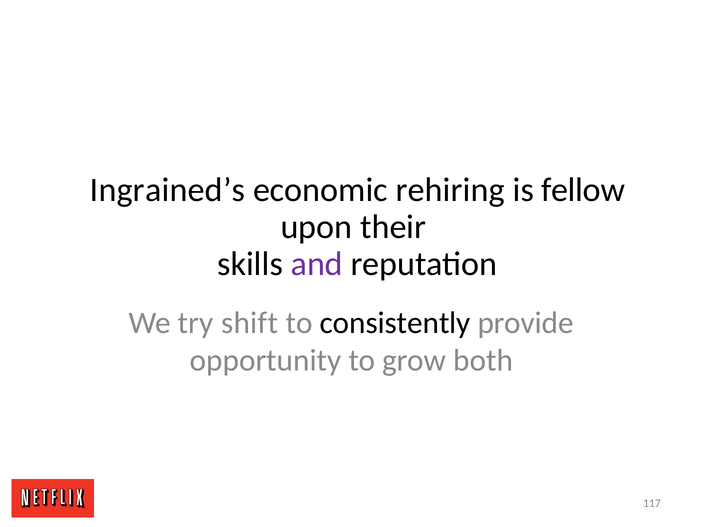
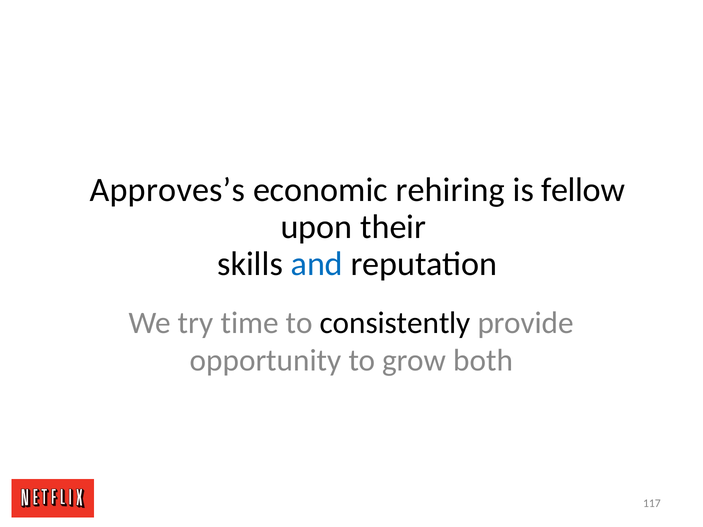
Ingrained’s: Ingrained’s -> Approves’s (167, 190)
and colour: purple -> blue (317, 264)
shift: shift -> time (250, 323)
